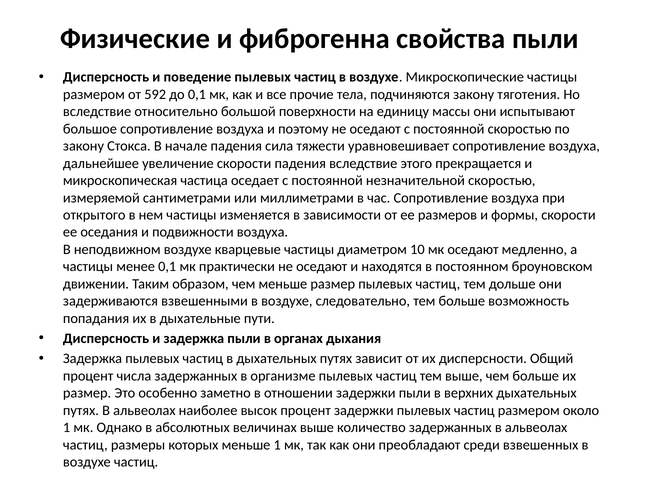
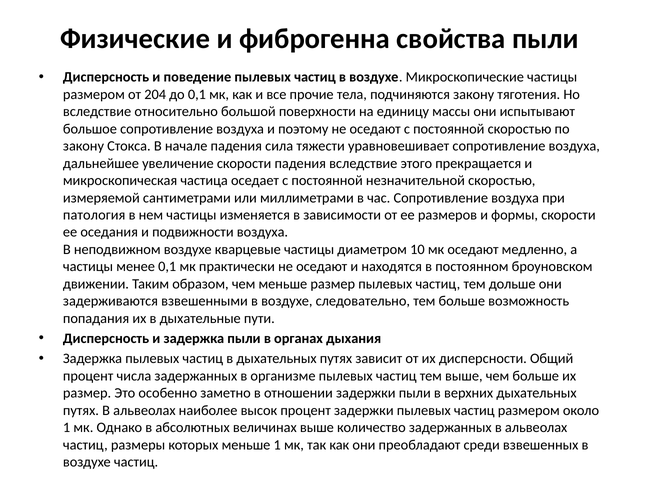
592: 592 -> 204 (155, 94)
открытого: открытого -> патология (94, 215)
